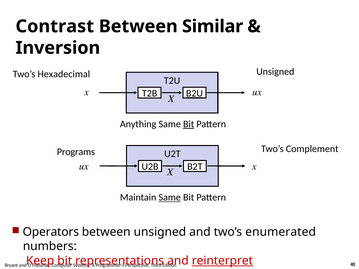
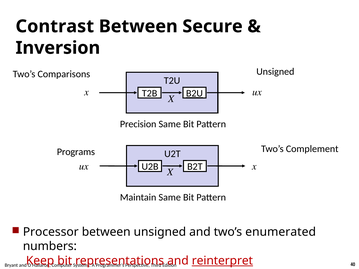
Similar: Similar -> Secure (213, 26)
Hexadecimal: Hexadecimal -> Comparisons (64, 74)
Anything: Anything -> Precision (138, 124)
Bit underline: present -> none (189, 124)
Same underline: present -> none (170, 198)
Operators: Operators -> Processor (51, 232)
